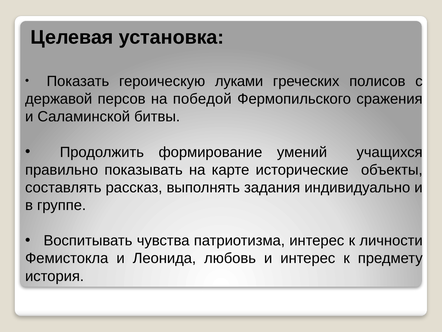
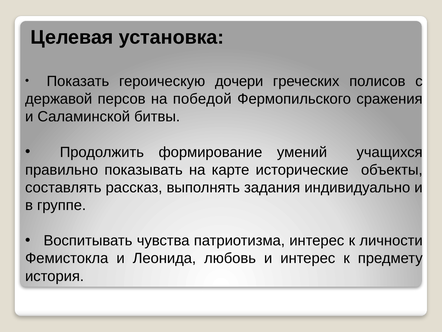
луками: луками -> дочери (239, 81)
